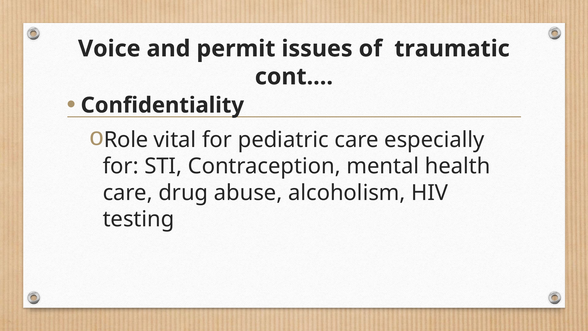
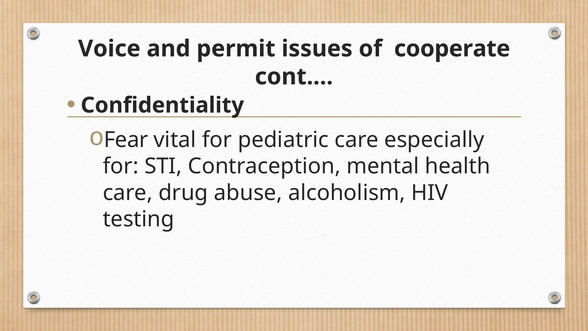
traumatic: traumatic -> cooperate (452, 49)
Role: Role -> Fear (126, 140)
